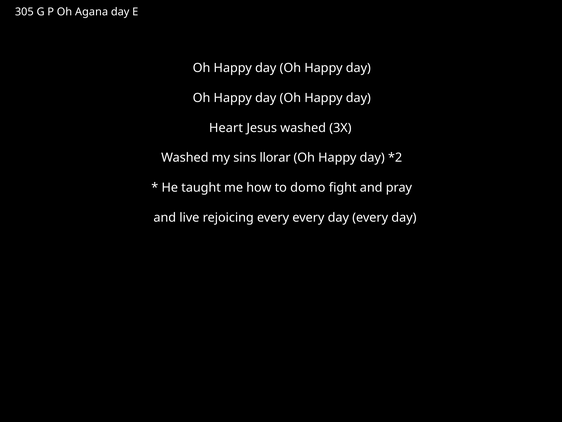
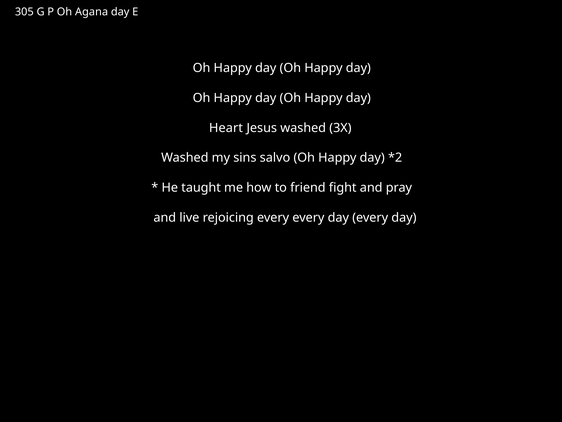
llorar: llorar -> salvo (275, 158)
domo: domo -> friend (308, 187)
